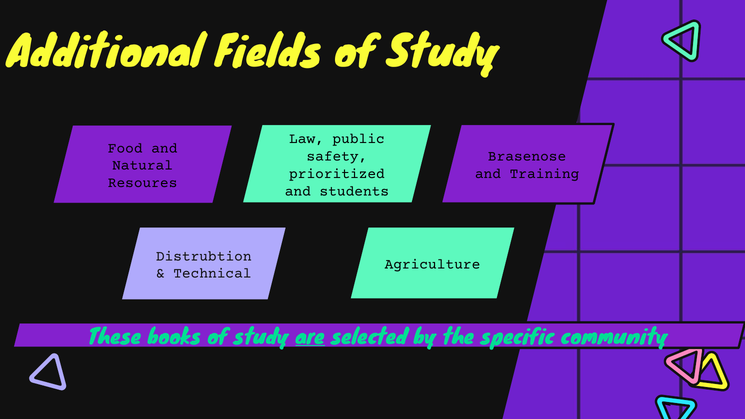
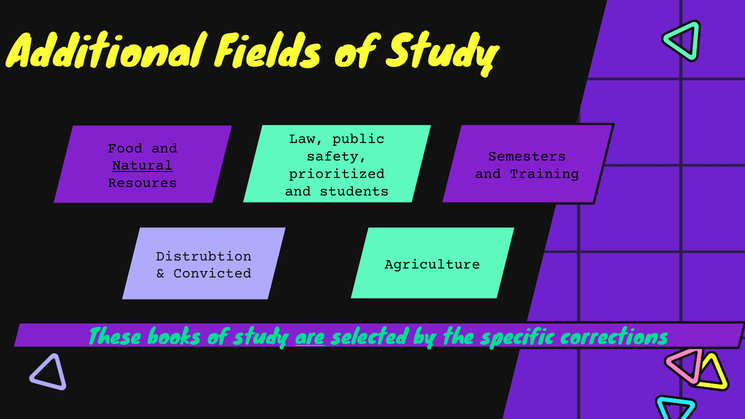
Brasenose: Brasenose -> Semesters (527, 156)
Natural underline: none -> present (143, 165)
Technical: Technical -> Convicted (212, 273)
community: community -> corrections (615, 337)
